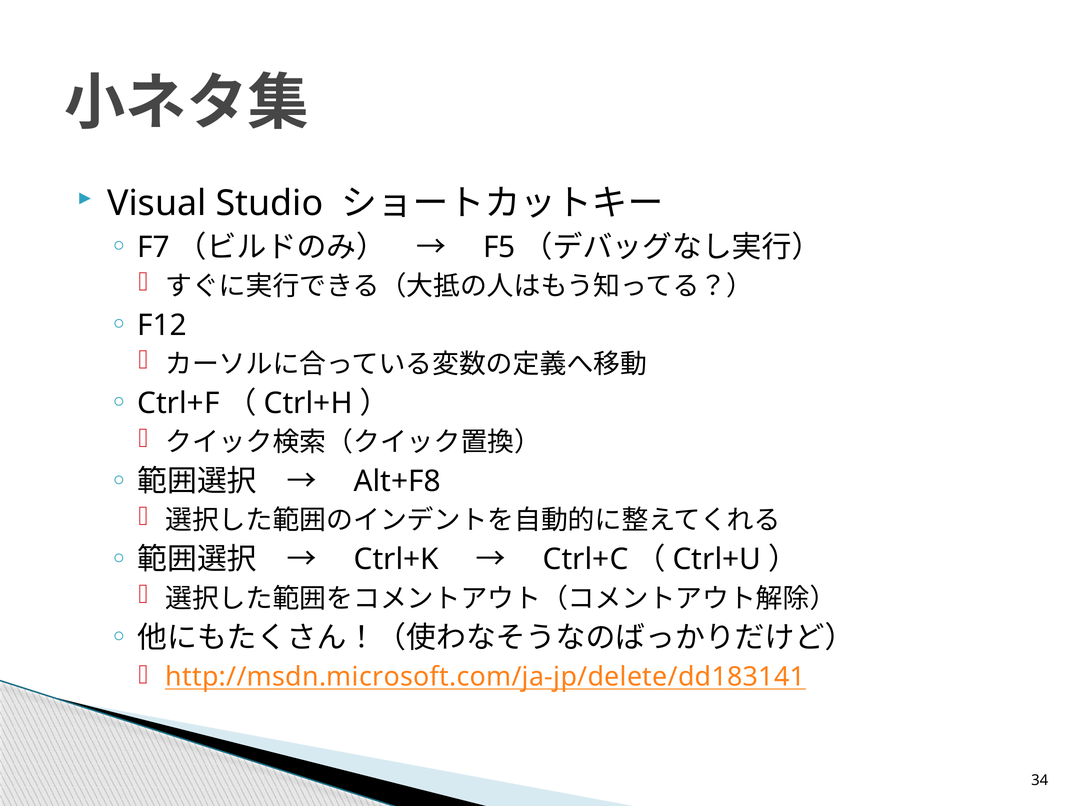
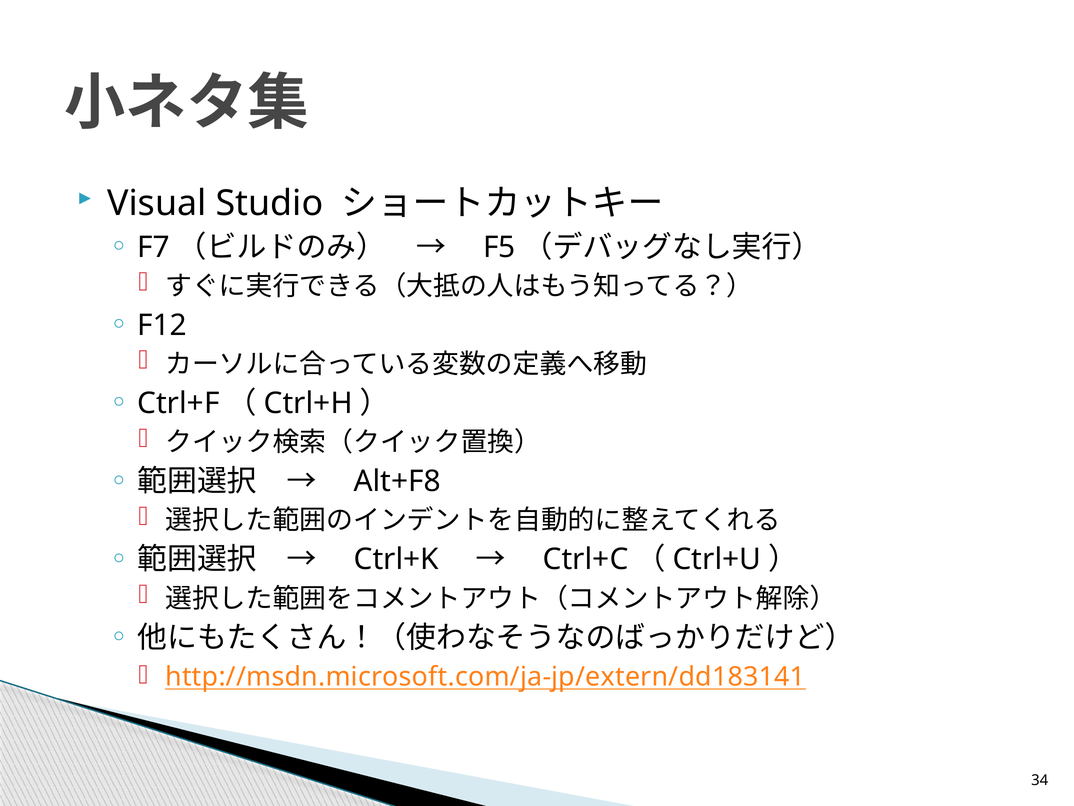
http://msdn.microsoft.com/ja-jp/delete/dd183141: http://msdn.microsoft.com/ja-jp/delete/dd183141 -> http://msdn.microsoft.com/ja-jp/extern/dd183141 (485, 676)
